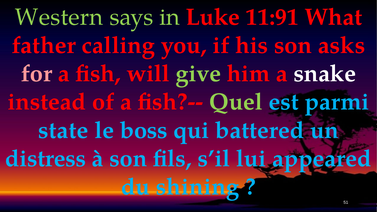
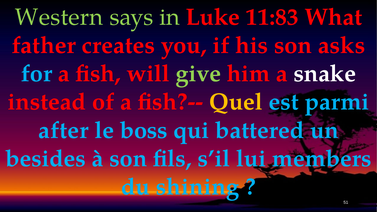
11:91: 11:91 -> 11:83 (272, 17)
calling: calling -> creates (118, 45)
for colour: pink -> light blue (37, 74)
Quel colour: light green -> yellow (236, 102)
state: state -> after (63, 130)
distress: distress -> besides (46, 159)
appeared: appeared -> members (322, 159)
